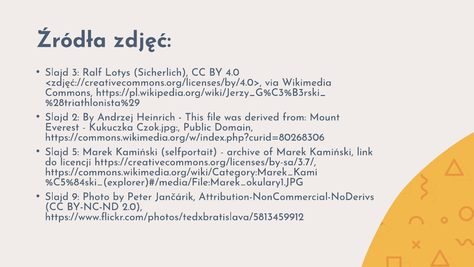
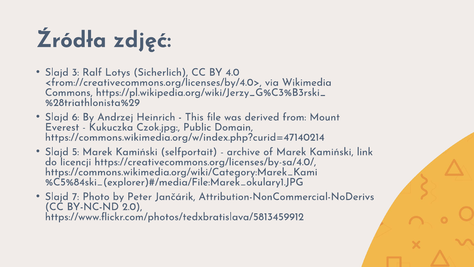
<zdjęć://creativecommons.org/licenses/by/4.0>: <zdjęć://creativecommons.org/licenses/by/4.0> -> <from://creativecommons.org/licenses/by/4.0> (153, 82)
2: 2 -> 6 (76, 117)
https://commons.wikimedia.org/w/index.php?curid=80268306: https://commons.wikimedia.org/w/index.php?curid=80268306 -> https://commons.wikimedia.org/w/index.php?curid=47140214 (185, 137)
https://creativecommons.org/licenses/by-sa/3.7/: https://creativecommons.org/licenses/by-sa/3.7/ -> https://creativecommons.org/licenses/by-sa/4.0/ (205, 162)
9: 9 -> 7 (76, 196)
